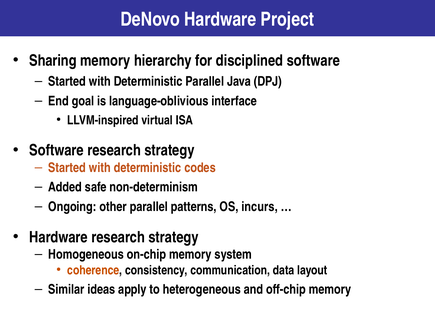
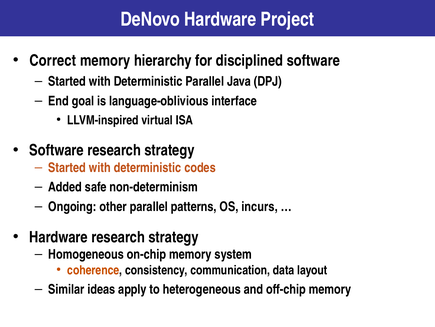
Sharing: Sharing -> Correct (53, 60)
